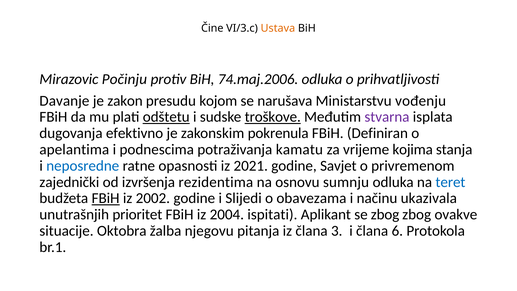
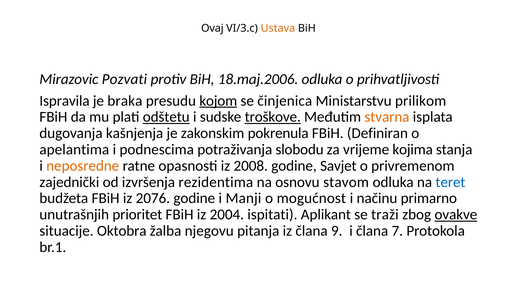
Čine: Čine -> Ovaj (212, 28)
Počinju: Počinju -> Pozvati (124, 79)
74.maj.2006: 74.maj.2006 -> 18.maj.2006 (258, 79)
Davanje: Davanje -> Ispravila (64, 101)
zakon: zakon -> braka (125, 101)
kojom underline: none -> present (218, 101)
narušava: narušava -> činjenica (285, 101)
vođenju: vođenju -> prilikom (421, 101)
stvarna colour: purple -> orange (387, 117)
efektivno: efektivno -> kašnjenja (135, 133)
kamatu: kamatu -> slobodu (300, 149)
neposredne colour: blue -> orange (83, 166)
2021: 2021 -> 2008 (251, 166)
sumnju: sumnju -> stavom (346, 182)
FBiH underline: present -> none (106, 198)
2002: 2002 -> 2076 (153, 198)
Slijedi: Slijedi -> Manji (243, 198)
obavezama: obavezama -> mogućnost (311, 198)
ukazivala: ukazivala -> primarno (429, 198)
se zbog: zbog -> traži (385, 214)
ovakve underline: none -> present (456, 214)
3: 3 -> 9 (337, 231)
6: 6 -> 7 (397, 231)
